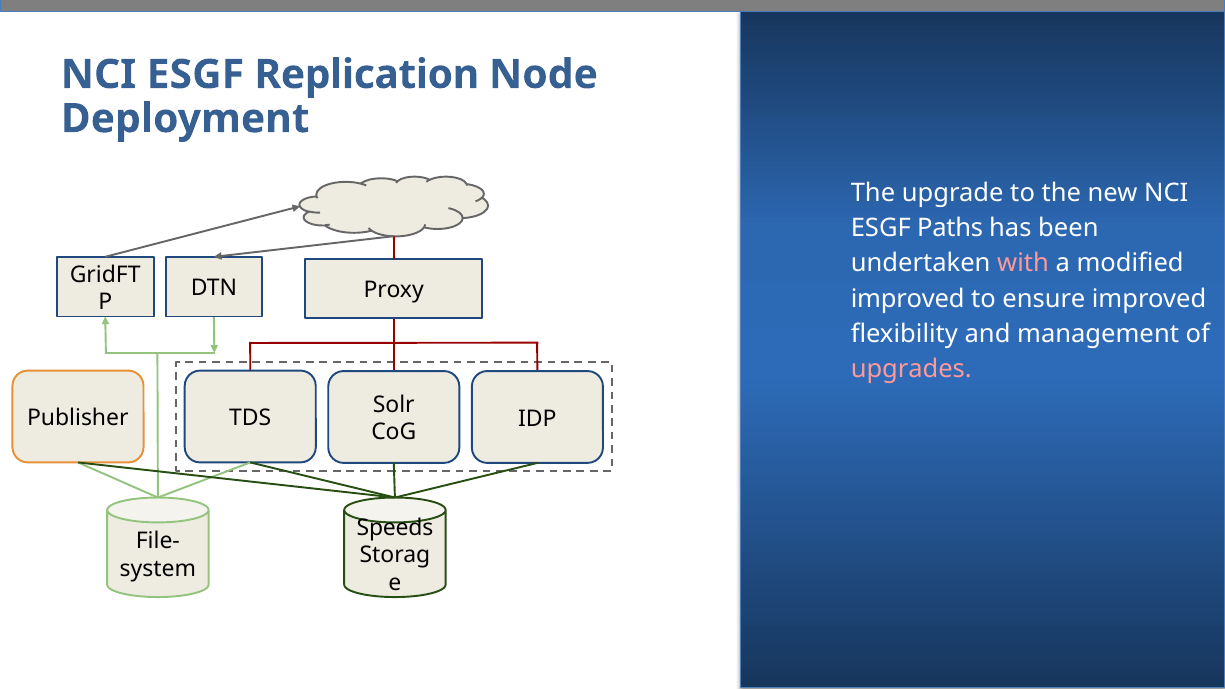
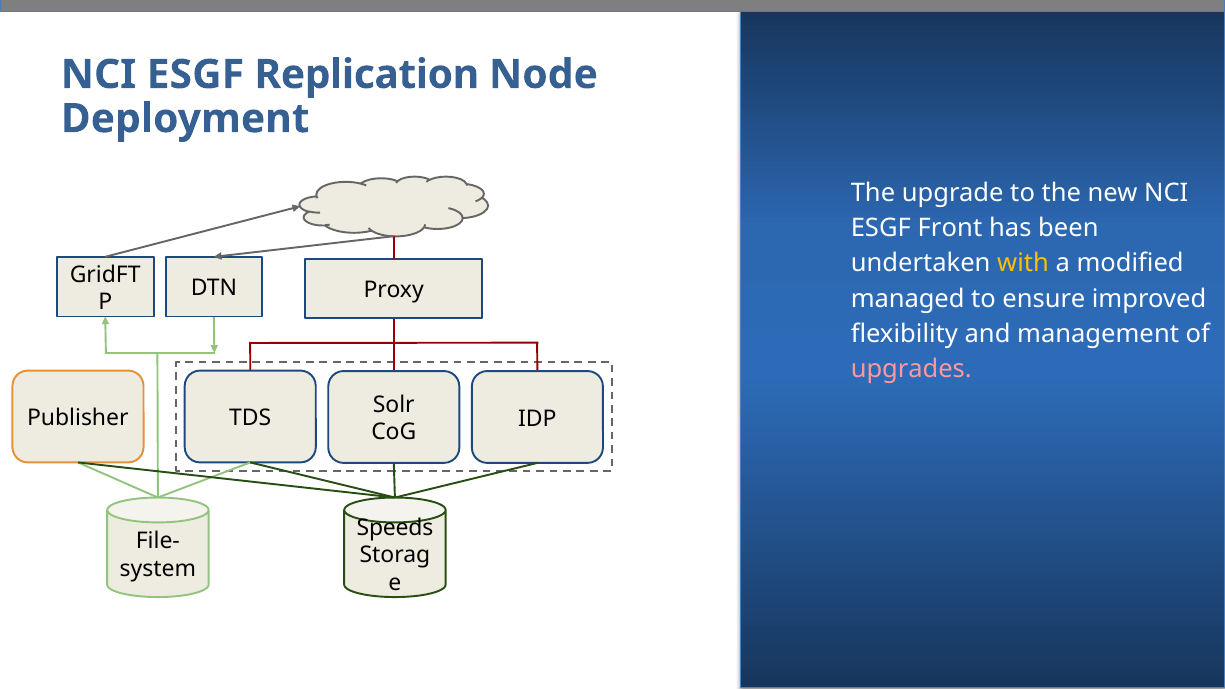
Paths: Paths -> Front (950, 228)
with colour: pink -> yellow (1023, 264)
improved: improved -> managed (908, 299)
